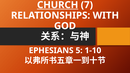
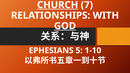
GOD underline: none -> present (65, 26)
